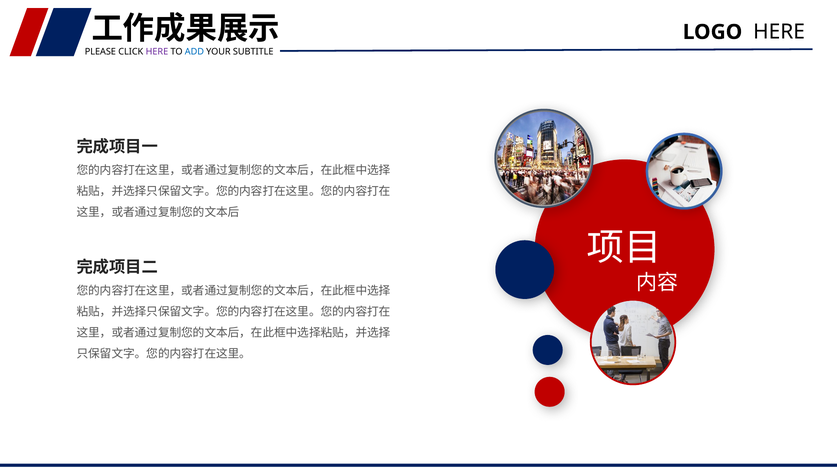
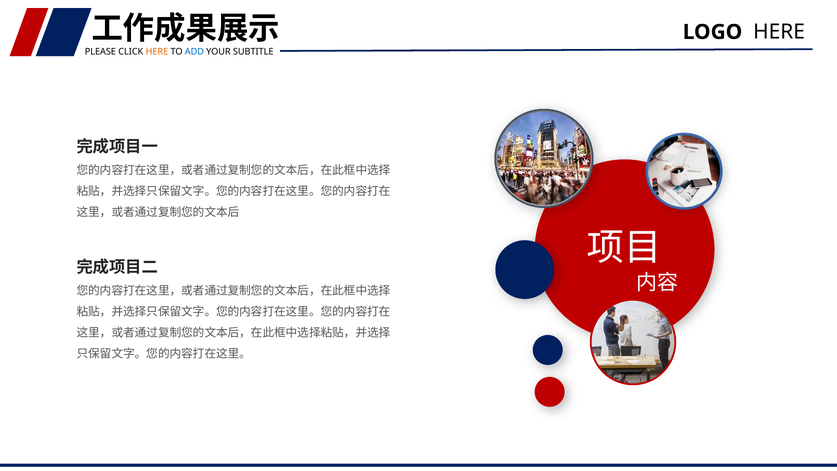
HERE colour: purple -> orange (157, 52)
